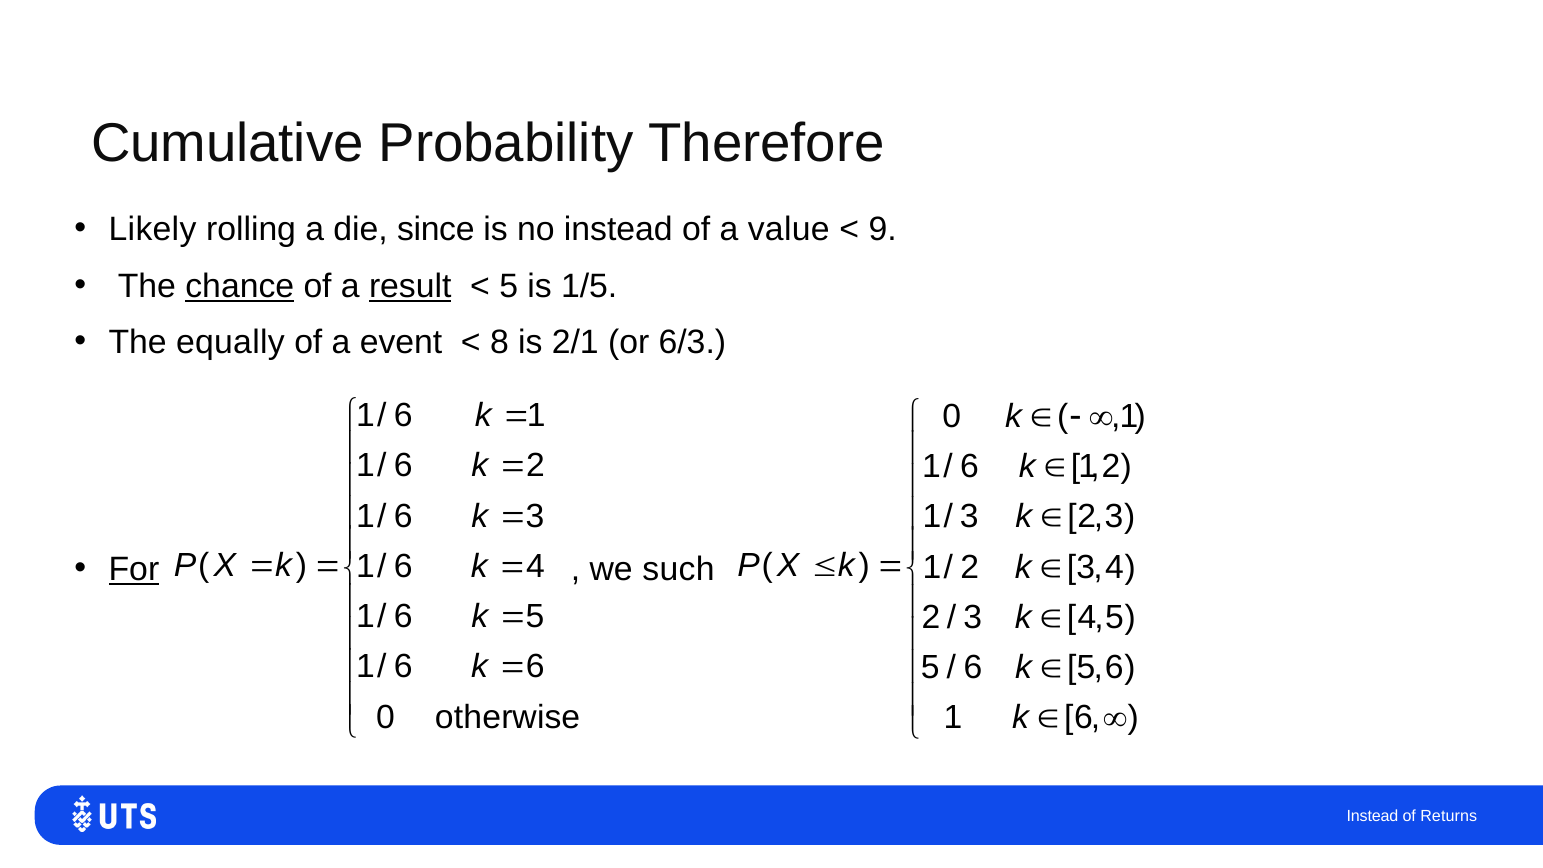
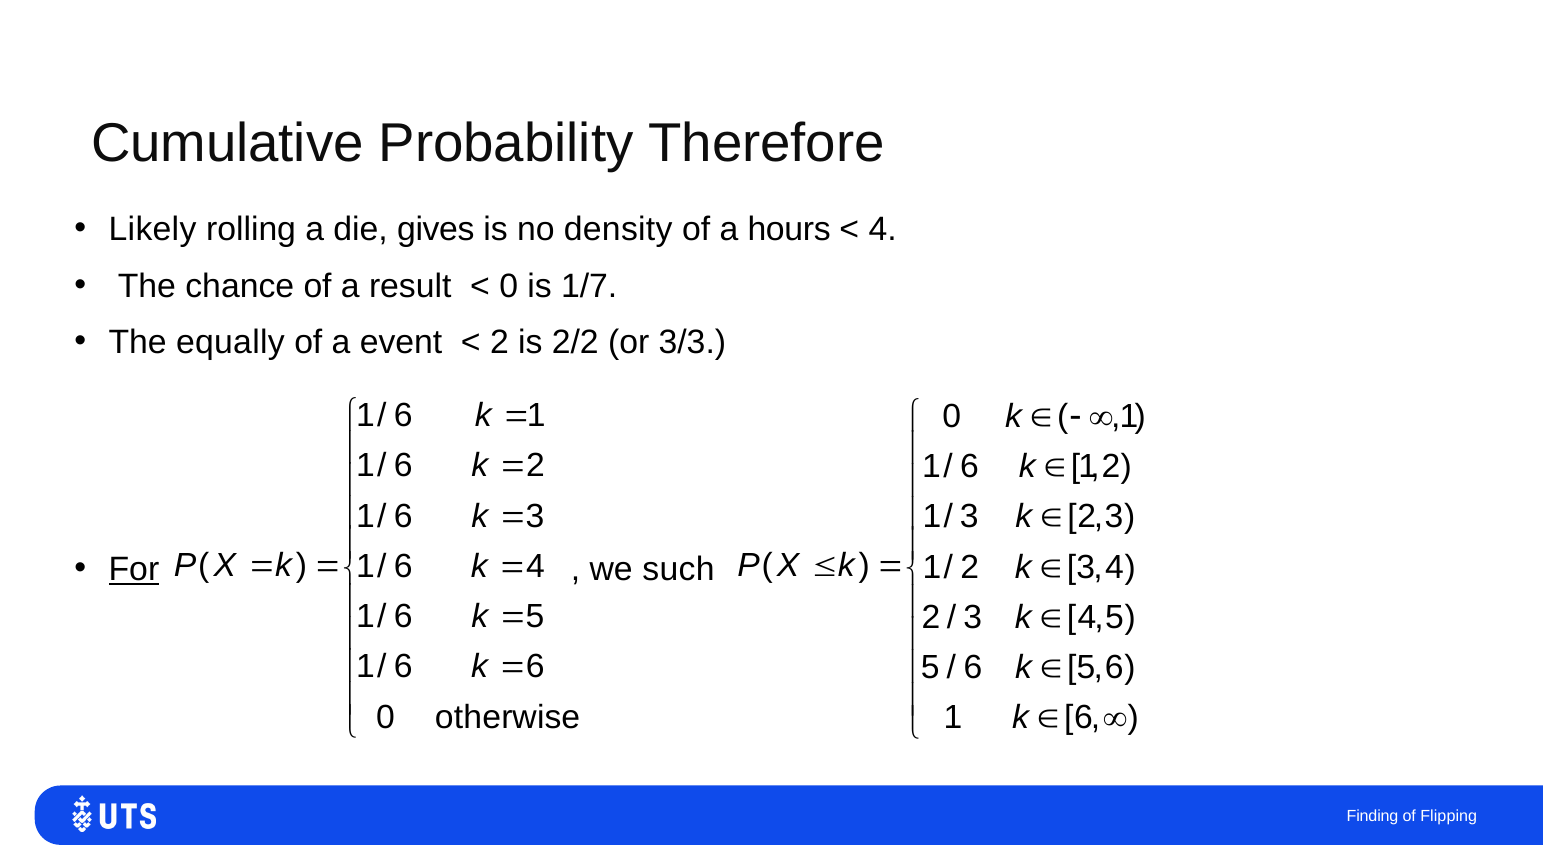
since: since -> gives (436, 230)
no instead: instead -> density (618, 230)
value: value -> hours (789, 230)
9: 9 -> 4 (883, 230)
chance underline: present -> none (240, 286)
result underline: present -> none (410, 286)
5: 5 -> 0 (509, 286)
1/5: 1/5 -> 1/7 (589, 286)
8: 8 -> 2 (499, 343)
2/1: 2/1 -> 2/2 (575, 343)
6/3: 6/3 -> 3/3 (692, 343)
Instead: Instead -> Finding (1373, 816)
Returns: Returns -> Flipping (1449, 816)
